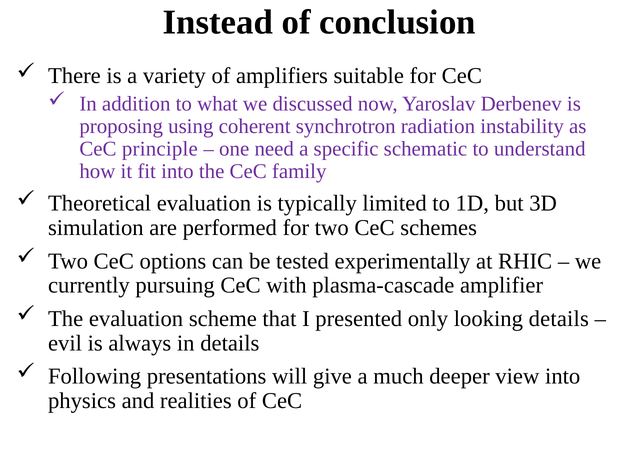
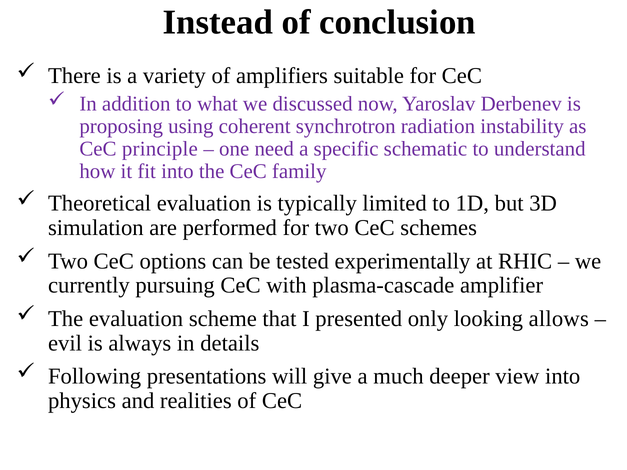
looking details: details -> allows (559, 319)
